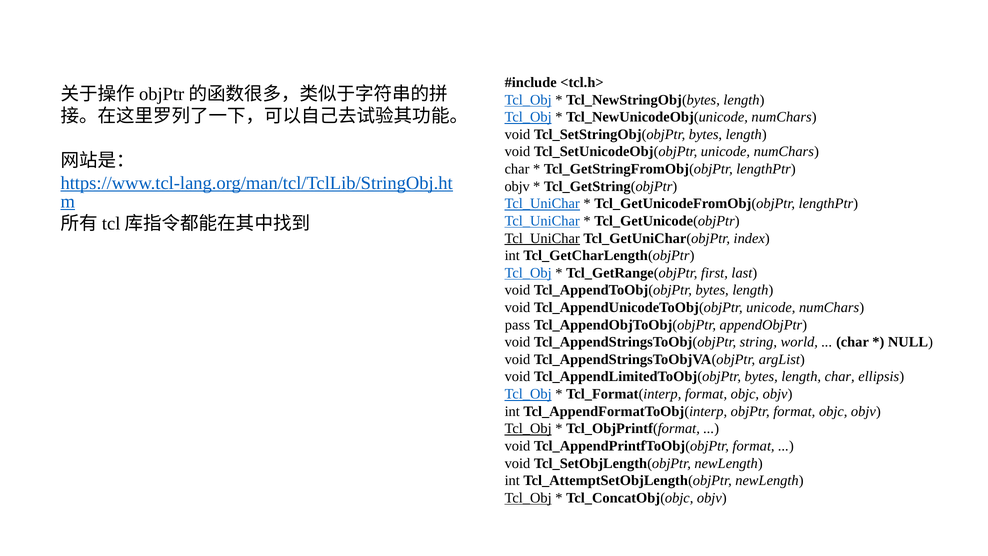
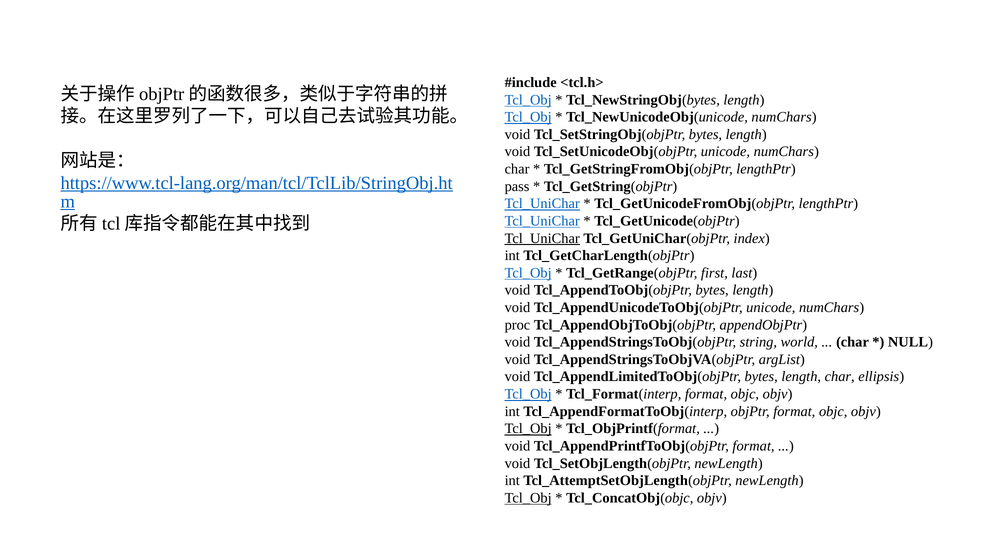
objv: objv -> pass (517, 186)
pass: pass -> proc (517, 325)
